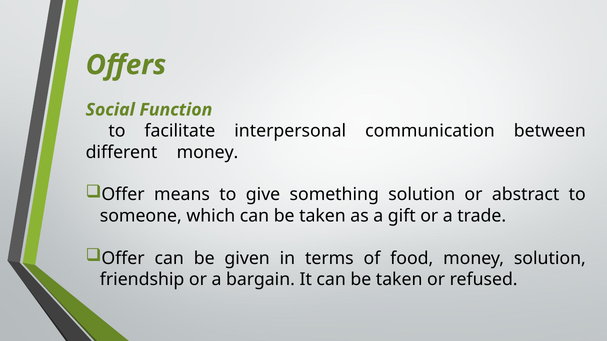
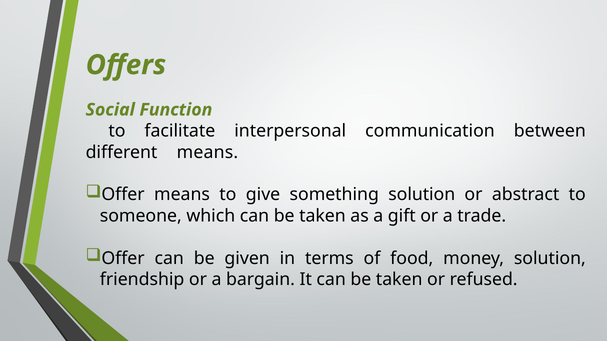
different money: money -> means (207, 152)
